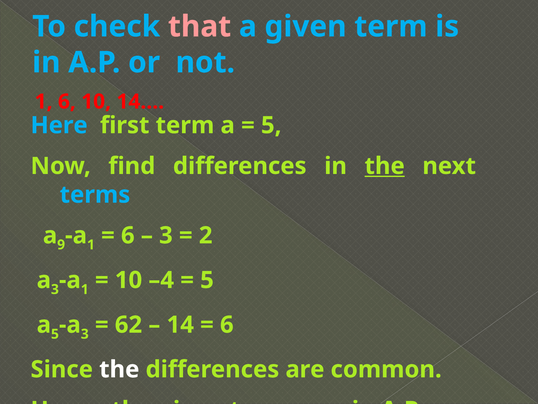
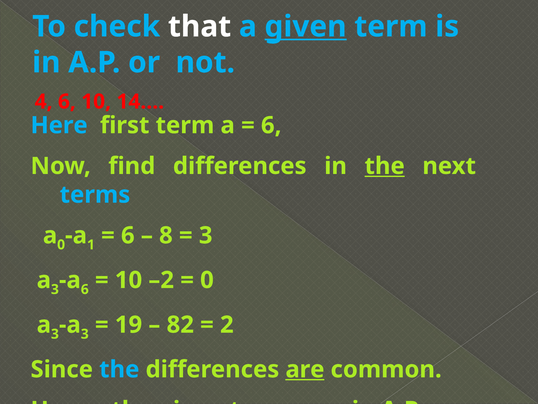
that colour: pink -> white (200, 27)
given underline: none -> present (306, 27)
1: 1 -> 4 (44, 101)
5: 5 -> 6 (271, 125)
a 9: 9 -> 0 (61, 244)
3: 3 -> 8 (166, 235)
2: 2 -> 3 (206, 235)
1: 1 -> 6 (85, 289)
–4: –4 -> –2 (161, 280)
5: 5 -> 0 (207, 280)
5: 5 -> 3 (55, 334)
62: 62 -> 19 (128, 324)
14: 14 -> 82 (180, 324)
6: 6 -> 2 (227, 324)
the colour: white -> light blue (119, 369)
are underline: none -> present (305, 369)
